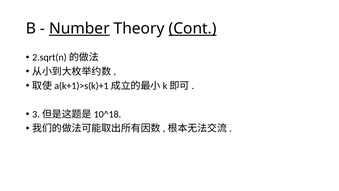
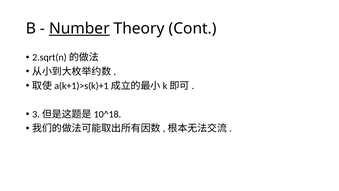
Cont underline: present -> none (193, 28)
